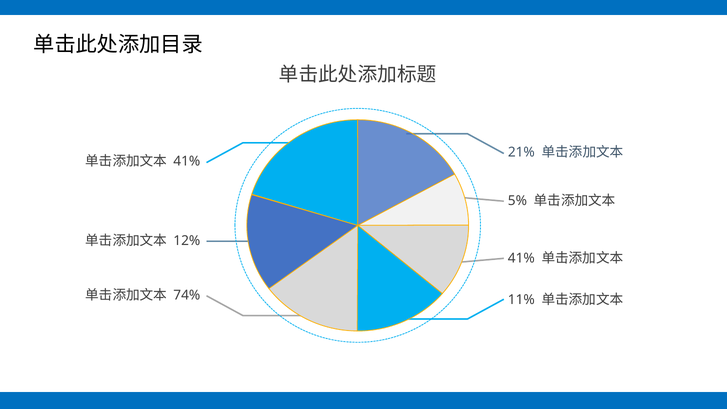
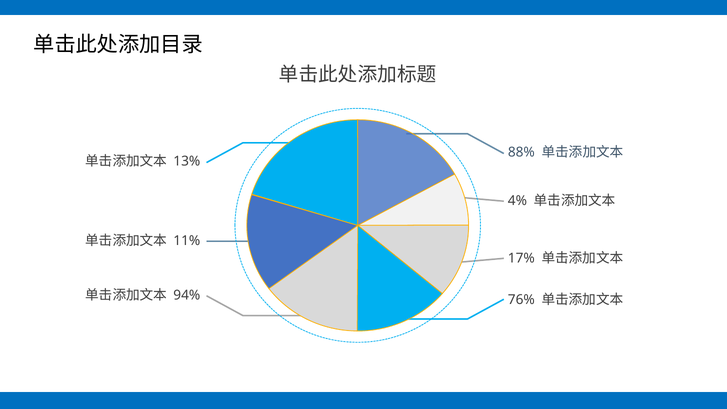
21%: 21% -> 88% (521, 152)
41%: 41% -> 13% (187, 161)
5%: 5% -> 4% (517, 201)
12%: 12% -> 11% (187, 241)
41%: 41% -> 17% (521, 258)
74%: 74% -> 94% (187, 295)
11%: 11% -> 76% (521, 300)
